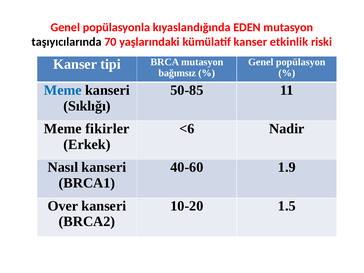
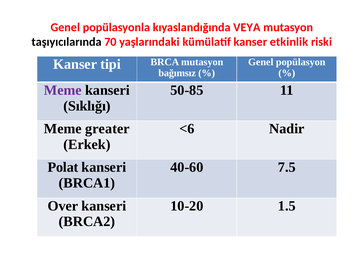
EDEN: EDEN -> VEYA (247, 27)
Meme colour: blue -> purple (63, 90)
fikirler: fikirler -> greater (107, 129)
Nasıl: Nasıl -> Polat (63, 167)
1.9: 1.9 -> 7.5 (287, 167)
